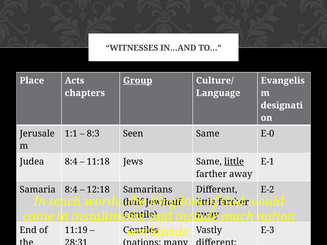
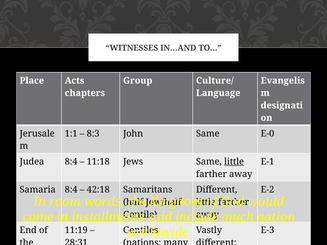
Group underline: present -> none (138, 81)
Seen: Seen -> John (133, 134)
12:18: 12:18 -> 42:18 (98, 190)
teach: teach -> room (65, 202)
